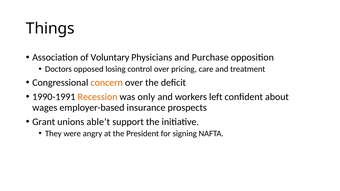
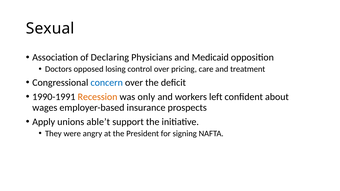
Things: Things -> Sexual (50, 29)
Voluntary: Voluntary -> Declaring (110, 57)
Purchase: Purchase -> Medicaid (210, 57)
concern colour: orange -> blue (107, 83)
Grant: Grant -> Apply (44, 122)
